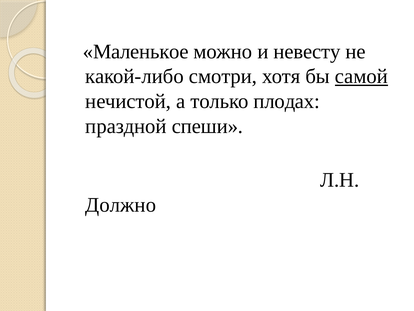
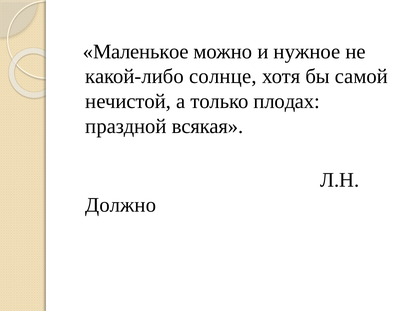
невесту: невесту -> нужное (307, 51)
смотри: смотри -> солнце (223, 76)
самой underline: present -> none (362, 76)
спеши: спеши -> всякая (208, 126)
